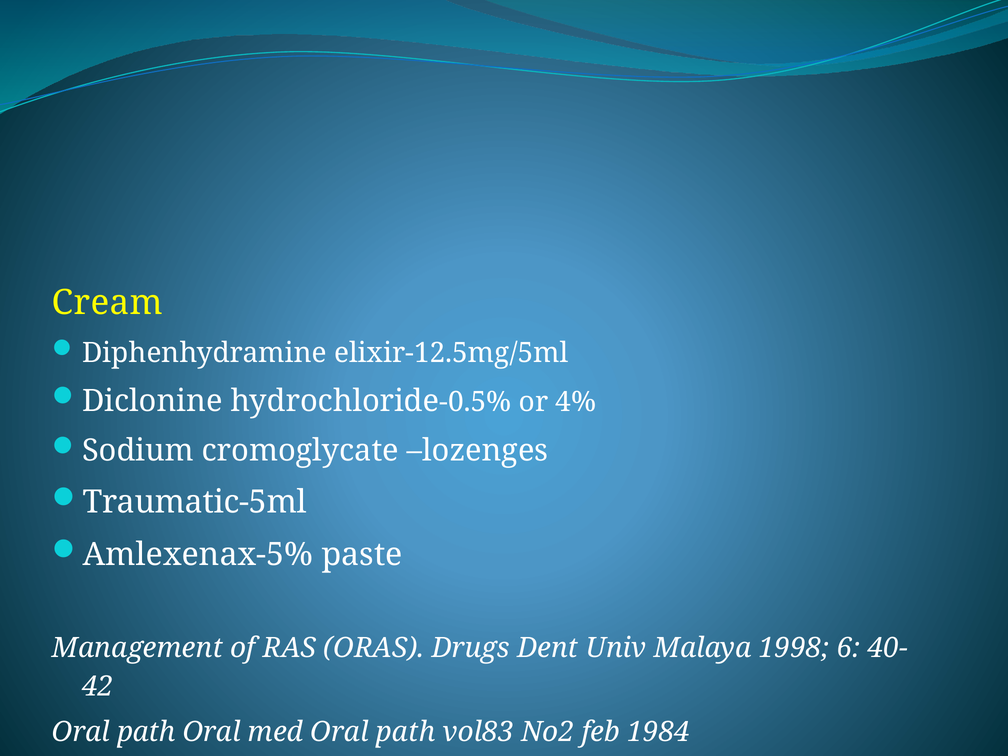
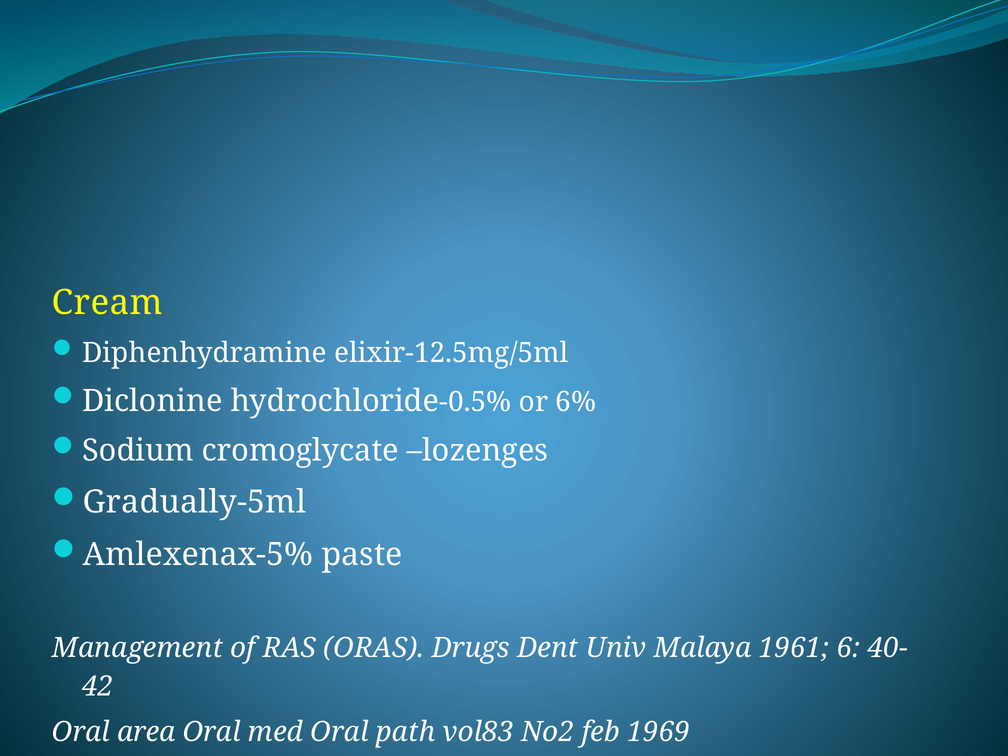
4%: 4% -> 6% (576, 402)
Traumatic-5ml: Traumatic-5ml -> Gradually-5ml (194, 502)
1998: 1998 -> 1961 (794, 648)
path: path -> area (146, 732)
1984: 1984 -> 1969 (659, 732)
